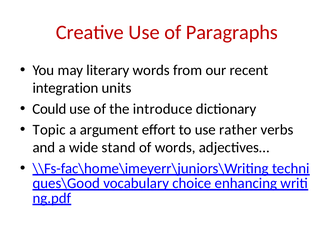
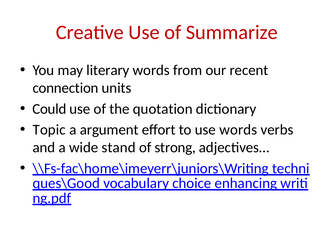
Paragraphs: Paragraphs -> Summarize (232, 32)
integration: integration -> connection (66, 88)
introduce: introduce -> quotation (163, 109)
use rather: rather -> words (238, 129)
of words: words -> strong (175, 147)
